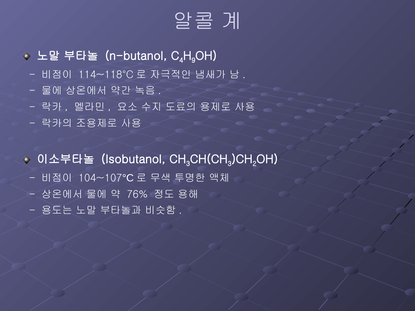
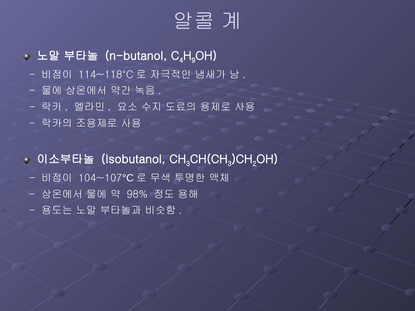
76%: 76% -> 98% (137, 194)
